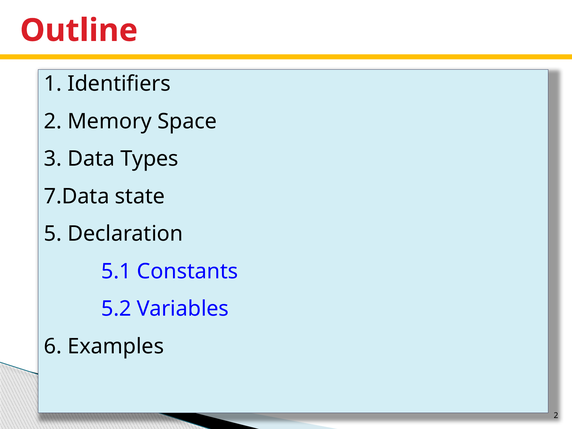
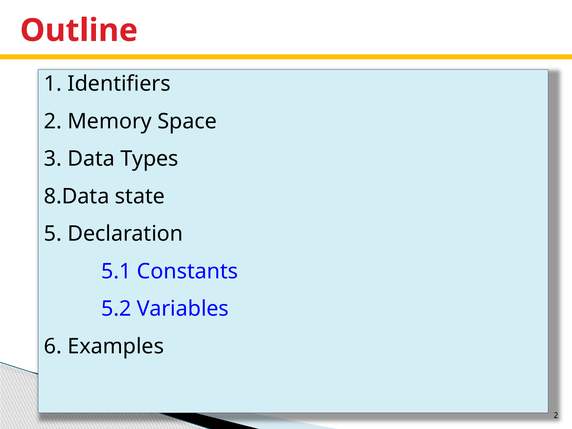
7.Data: 7.Data -> 8.Data (77, 196)
